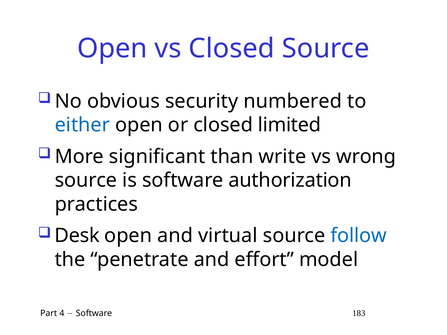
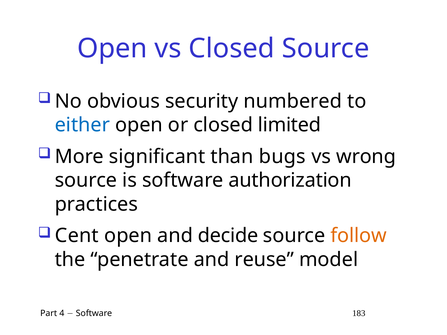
write: write -> bugs (282, 157)
Desk: Desk -> Cent (77, 236)
virtual: virtual -> decide (228, 236)
follow colour: blue -> orange (359, 236)
effort: effort -> reuse (264, 260)
